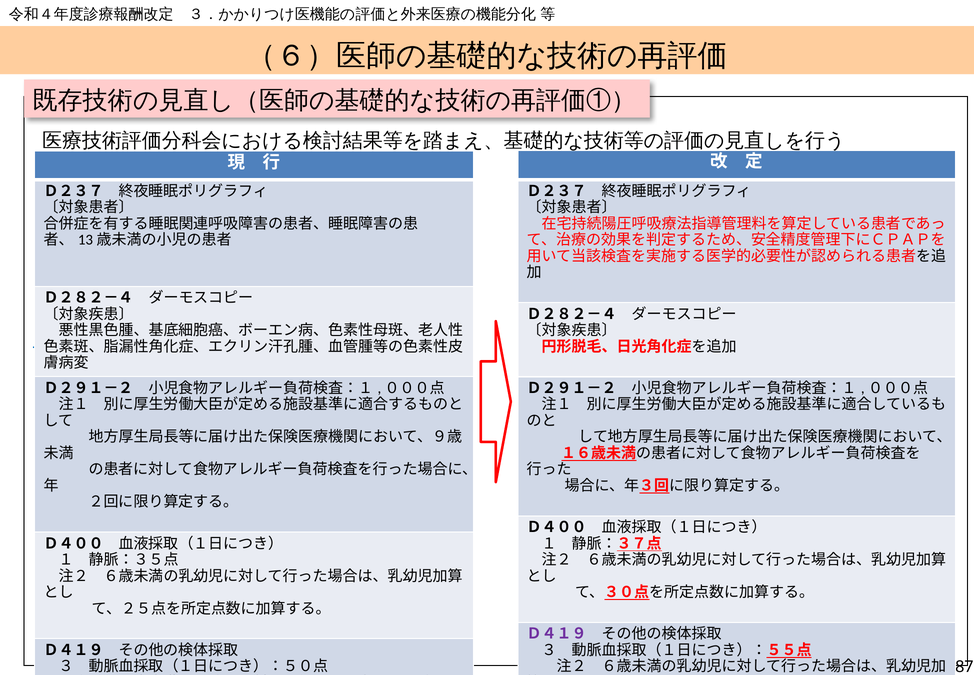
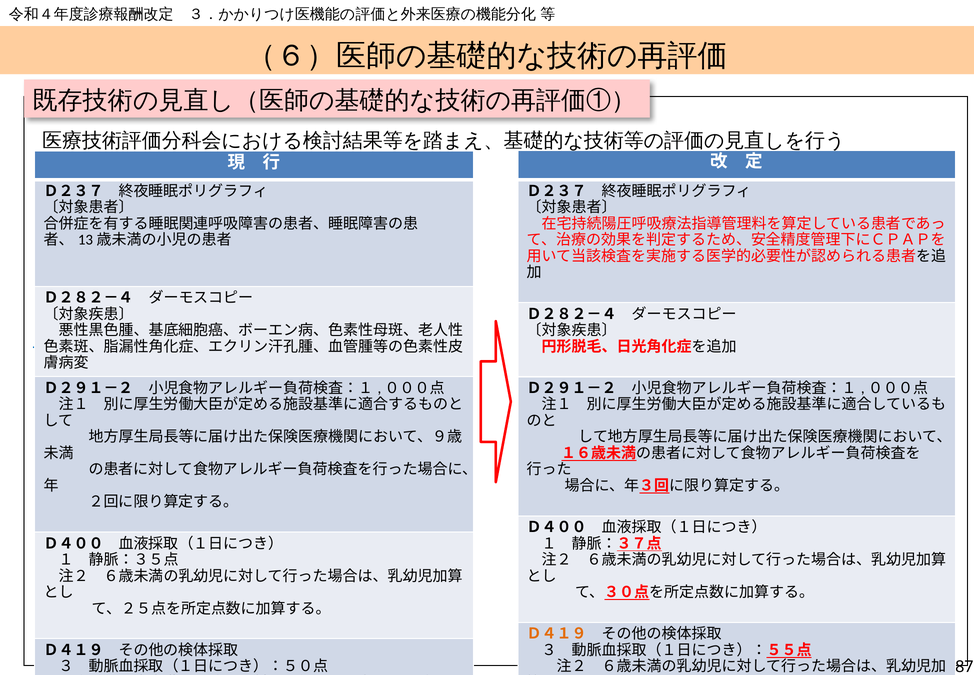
Ｄ４１９ colour: purple -> orange (557, 633)
